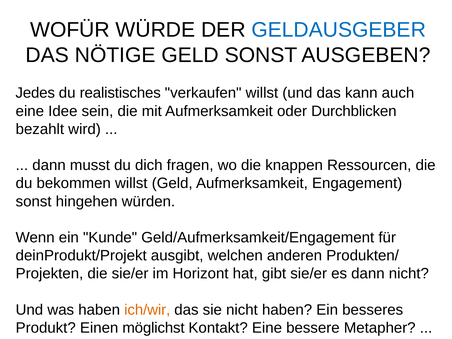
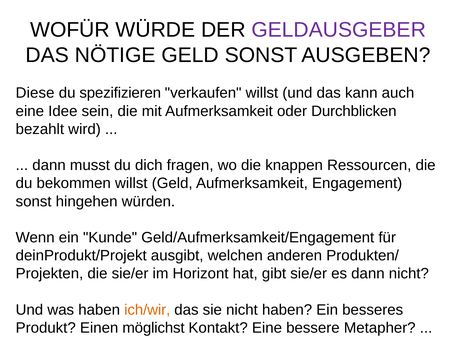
GELDAUSGEBER colour: blue -> purple (339, 30)
Jedes: Jedes -> Diese (35, 93)
realistisches: realistisches -> spezifizieren (120, 93)
